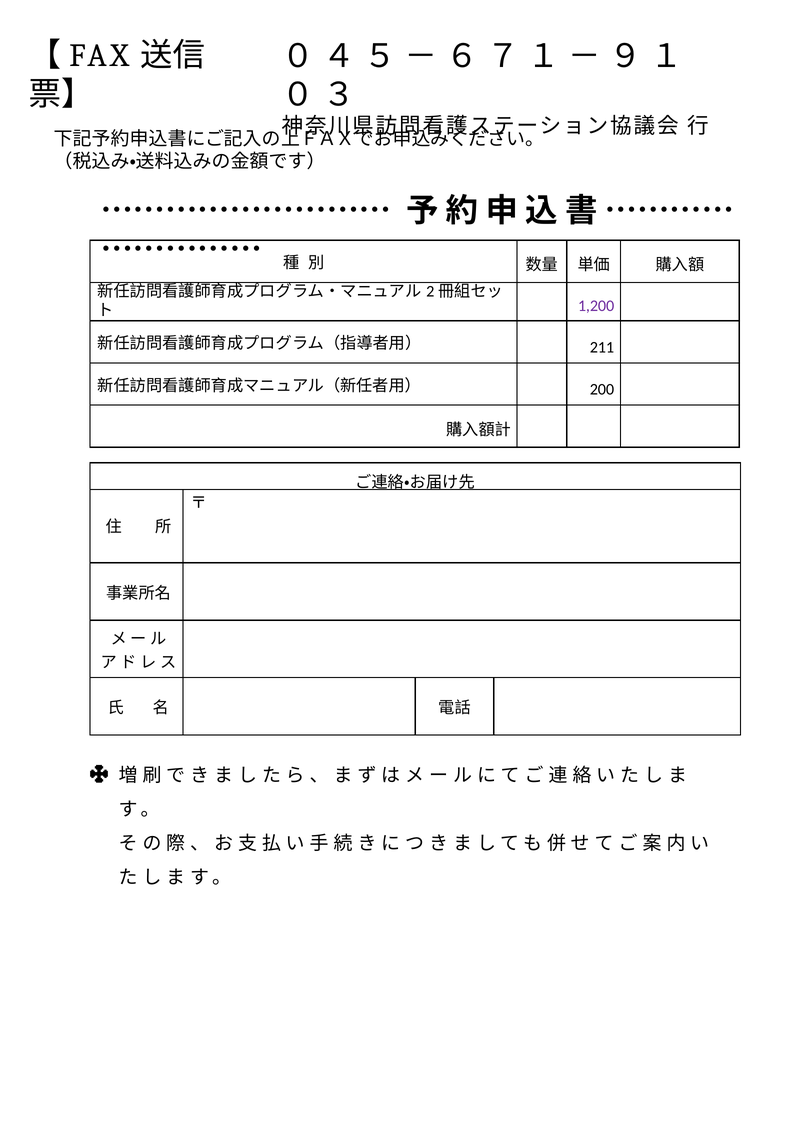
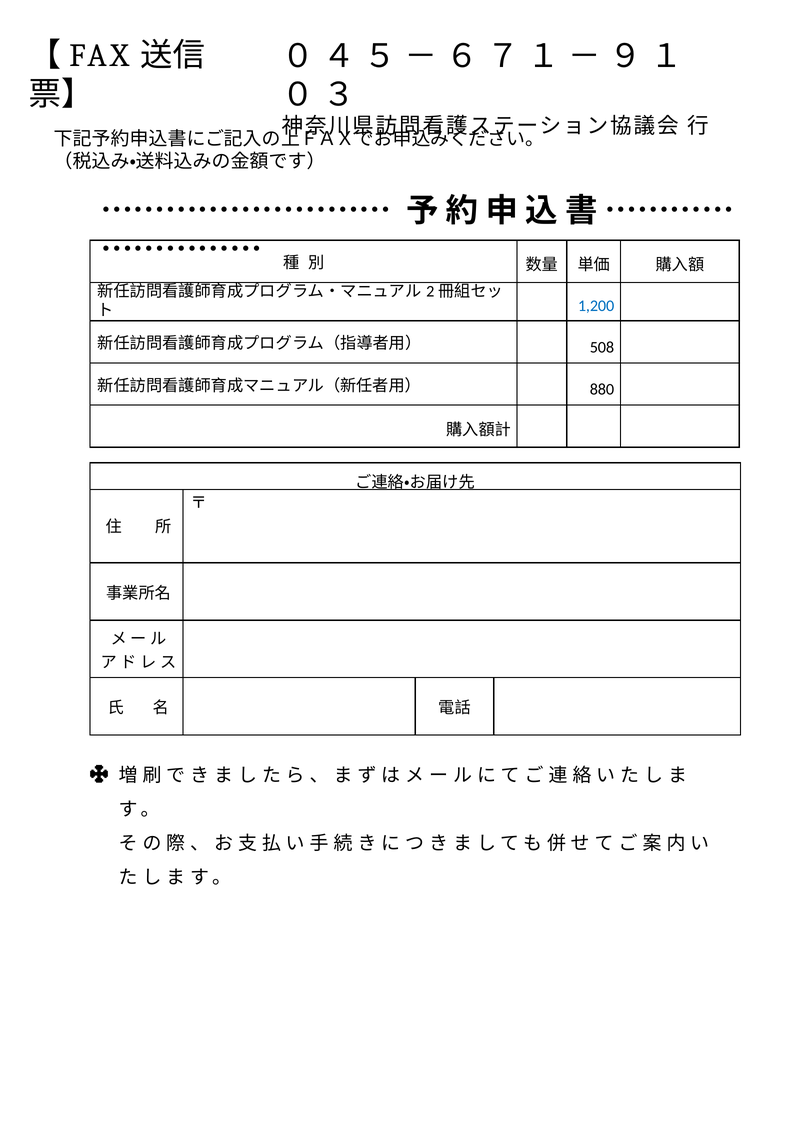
1,200 colour: purple -> blue (596, 306)
211: 211 -> 508 (602, 347)
200: 200 -> 880 (602, 389)
